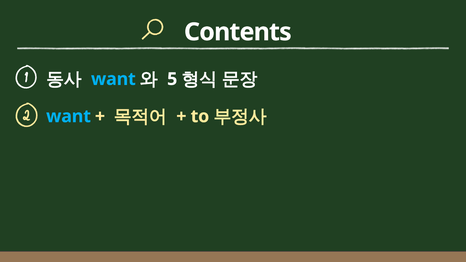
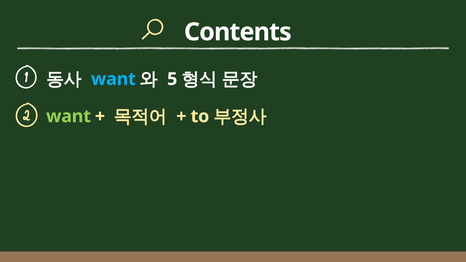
want colour: light blue -> light green (69, 116)
